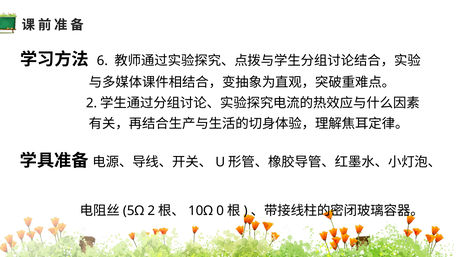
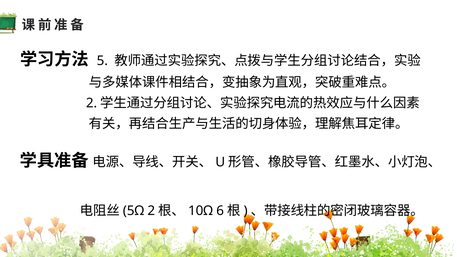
6: 6 -> 5 (102, 61)
0: 0 -> 6 (220, 211)
